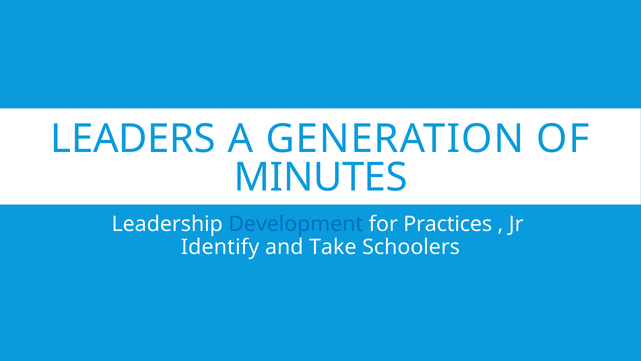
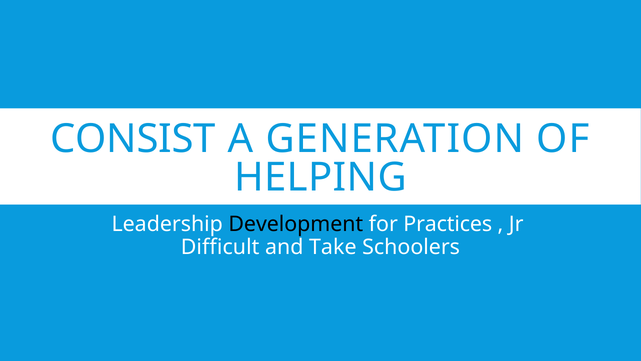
LEADERS: LEADERS -> CONSIST (133, 139)
MINUTES: MINUTES -> HELPING (320, 177)
Development colour: blue -> black (296, 224)
Identify: Identify -> Difficult (220, 247)
